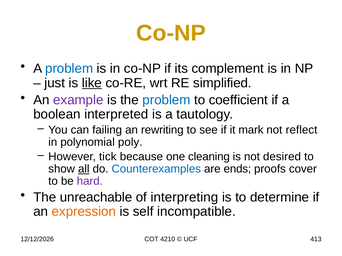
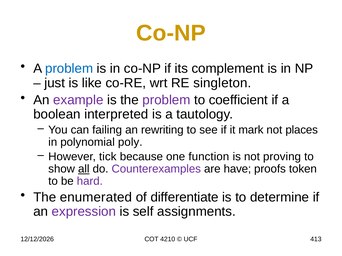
like underline: present -> none (92, 83)
simplified: simplified -> singleton (222, 83)
problem colour: blue -> purple (166, 100)
reflect: reflect -> places (302, 130)
cleaning: cleaning -> function (209, 157)
desired: desired -> proving (282, 157)
Counterexamples colour: blue -> purple (156, 169)
ends: ends -> have (237, 169)
cover: cover -> token (303, 169)
unreachable: unreachable -> enumerated (96, 198)
interpreting: interpreting -> differentiate (185, 198)
expression colour: orange -> purple (84, 212)
incompatible: incompatible -> assignments (197, 212)
